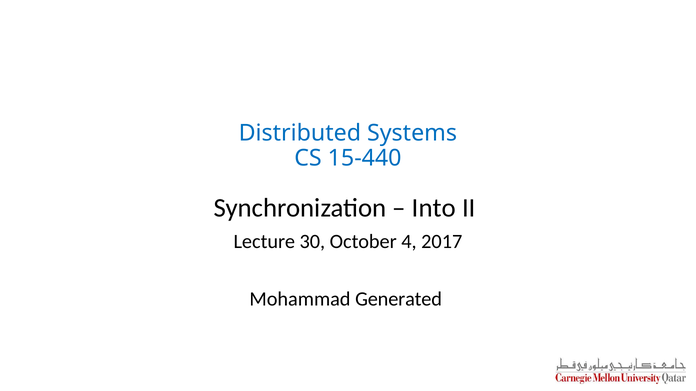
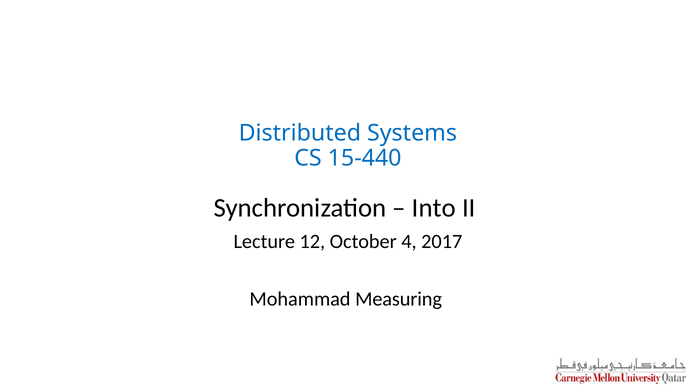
30: 30 -> 12 (312, 242)
Generated: Generated -> Measuring (399, 299)
